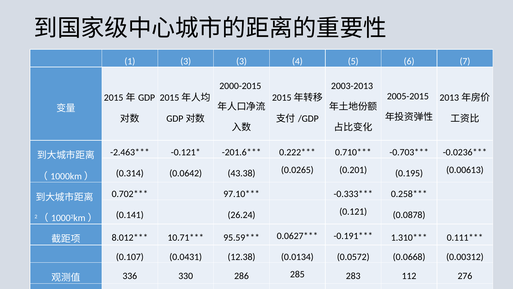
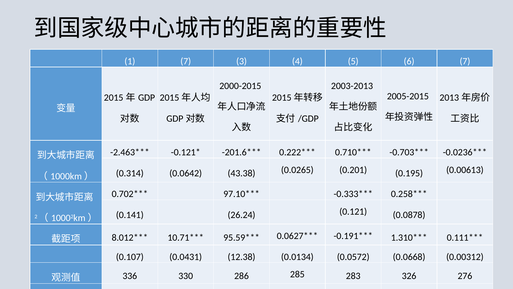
1 3: 3 -> 7 (186, 61)
112: 112 -> 326 (409, 276)
